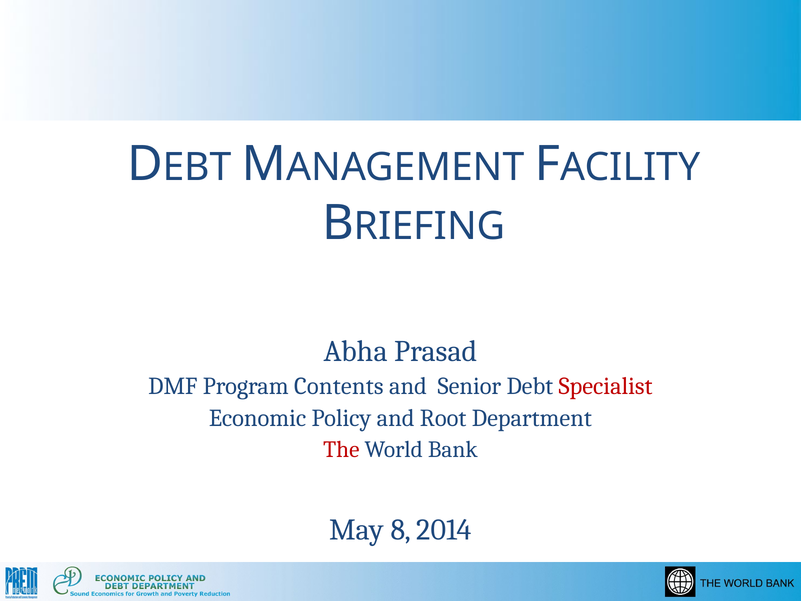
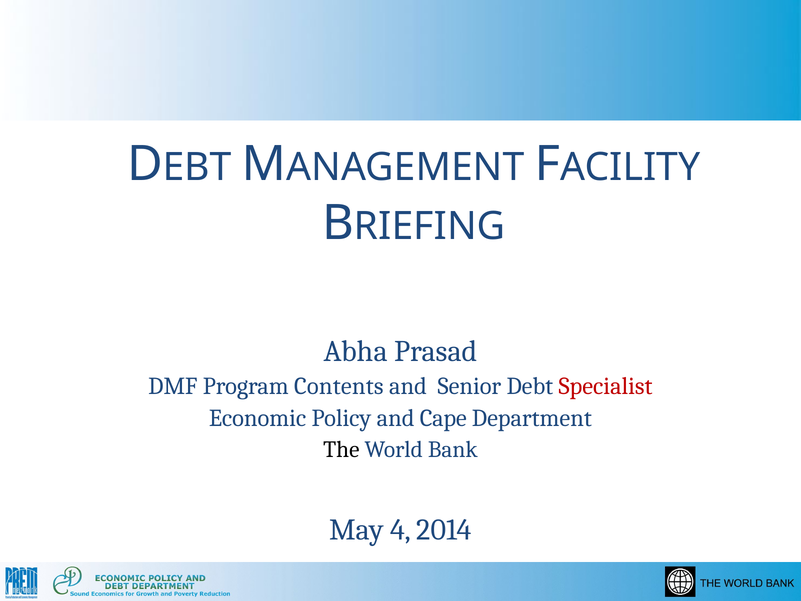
Root: Root -> Cape (443, 418)
The colour: red -> black (341, 449)
8: 8 -> 4 (401, 529)
